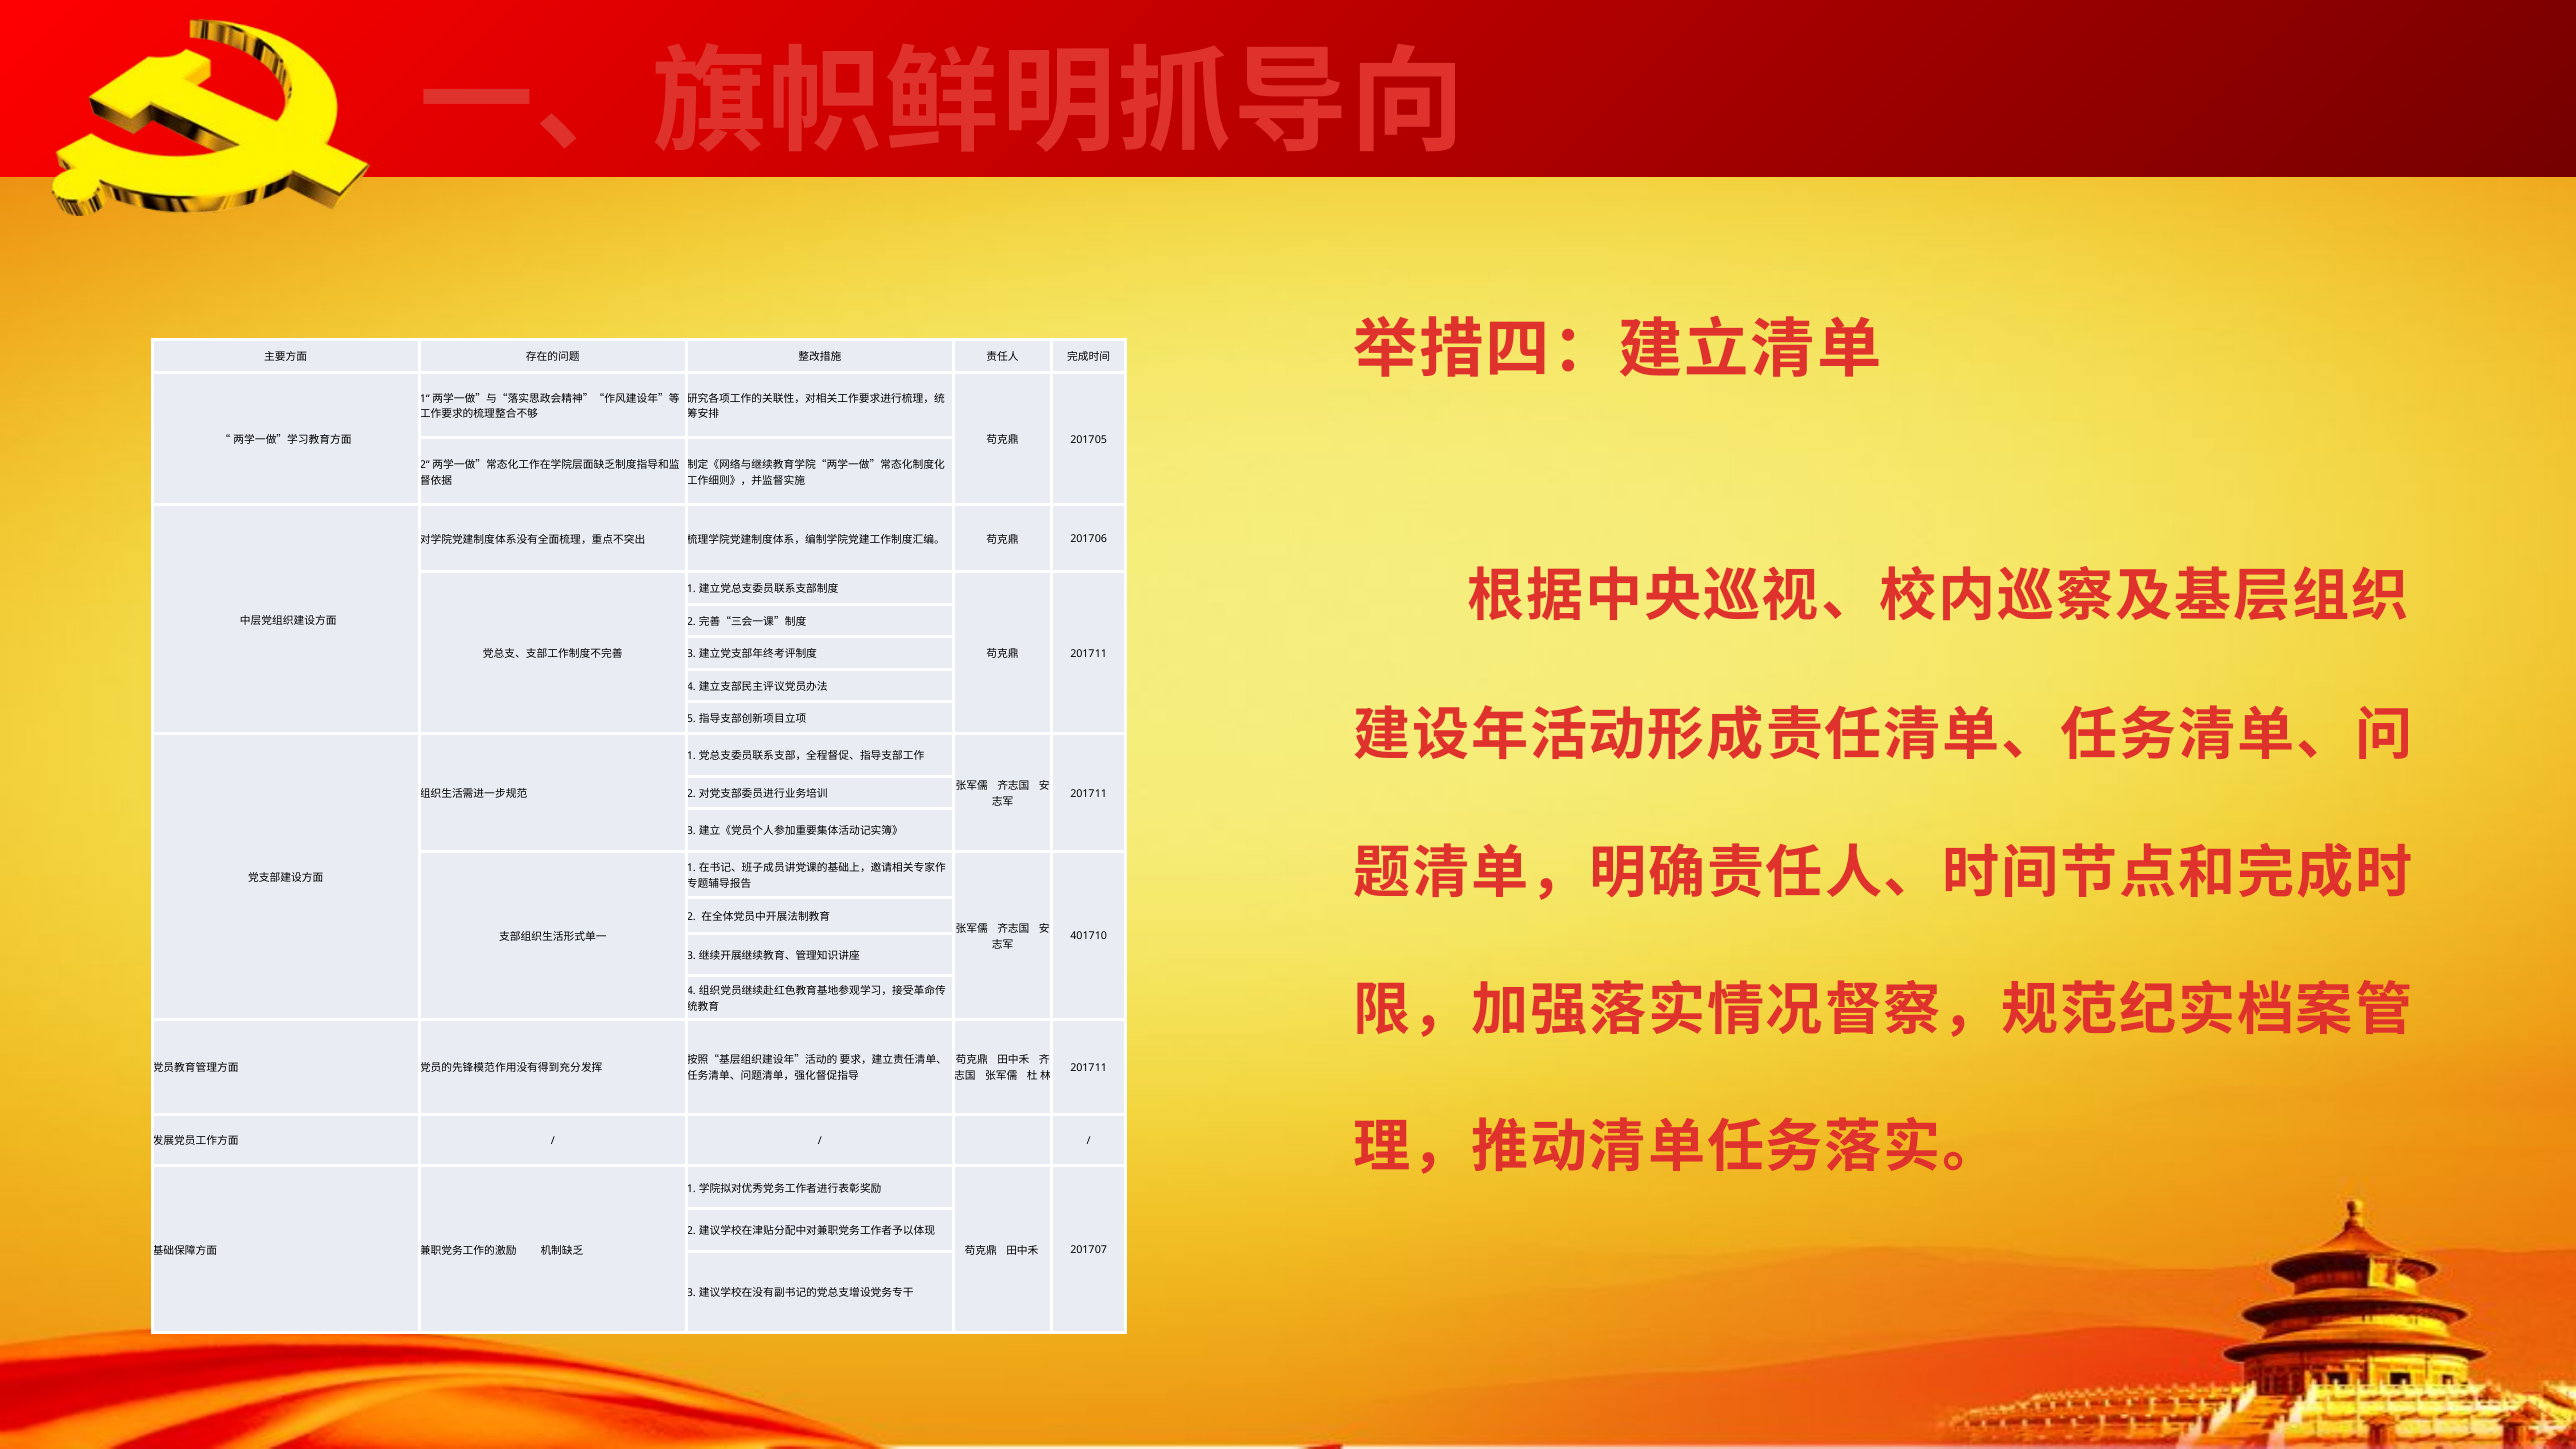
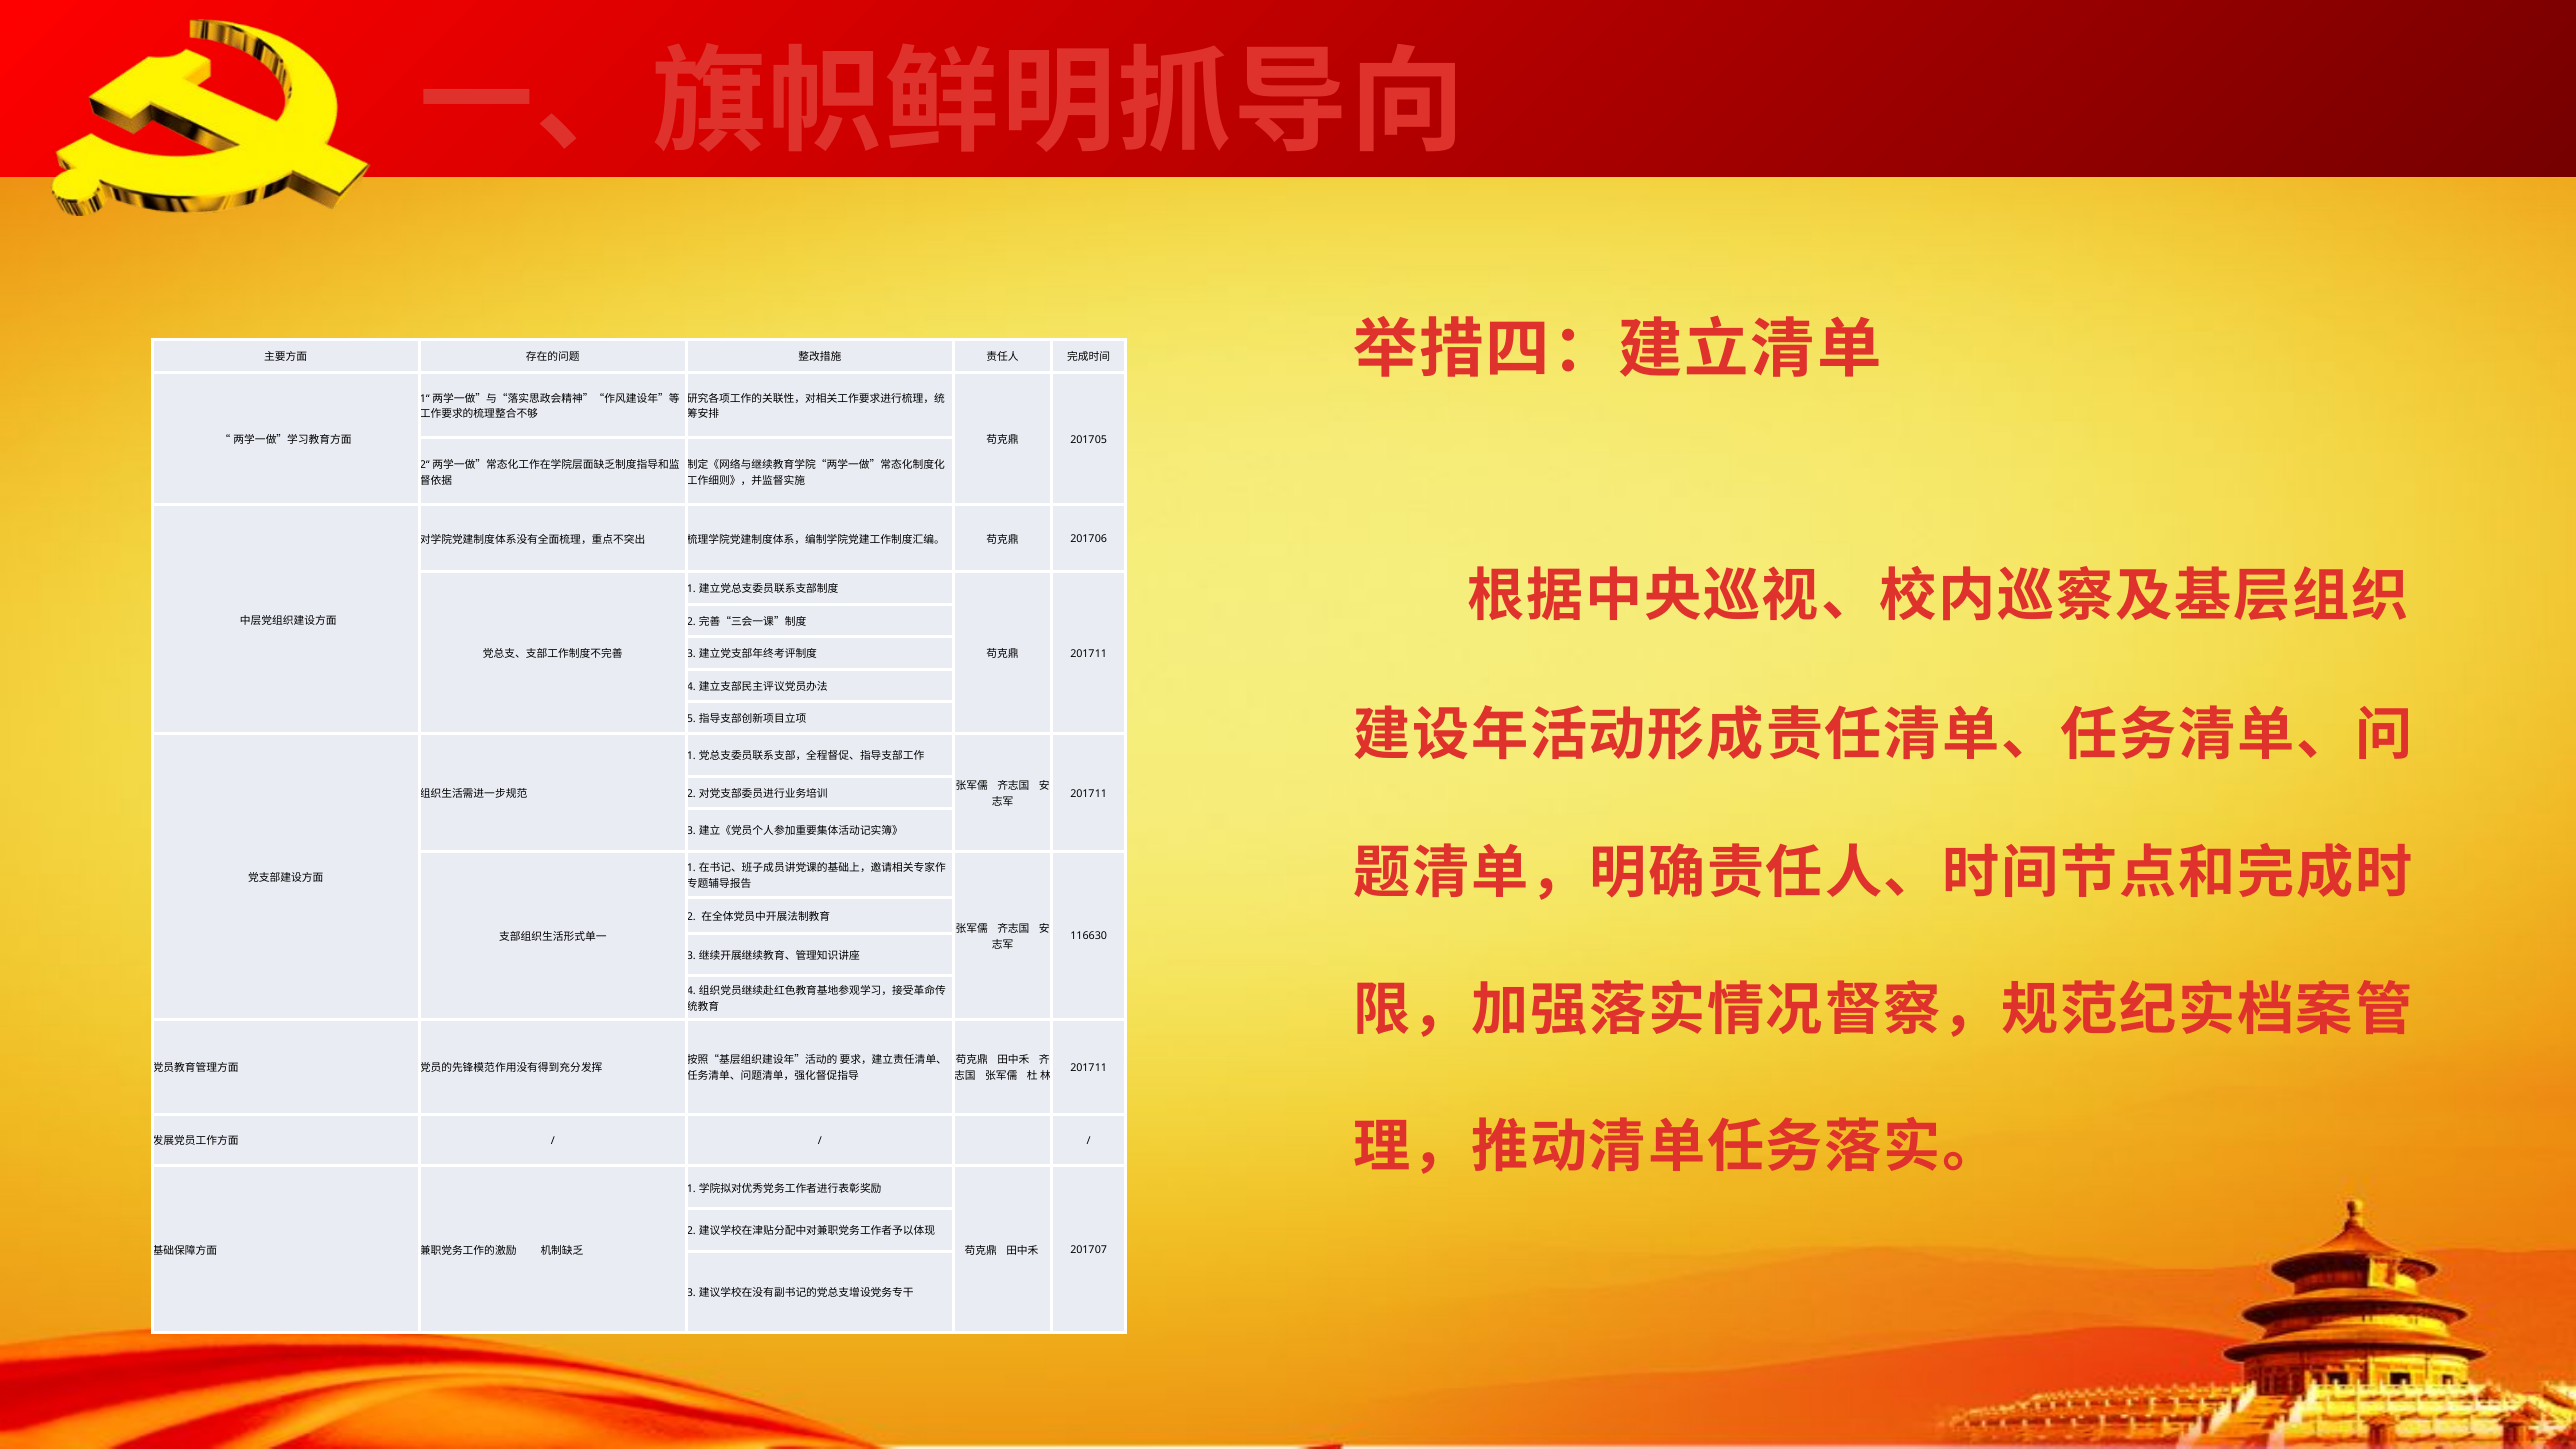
401710: 401710 -> 116630 (1089, 936)
